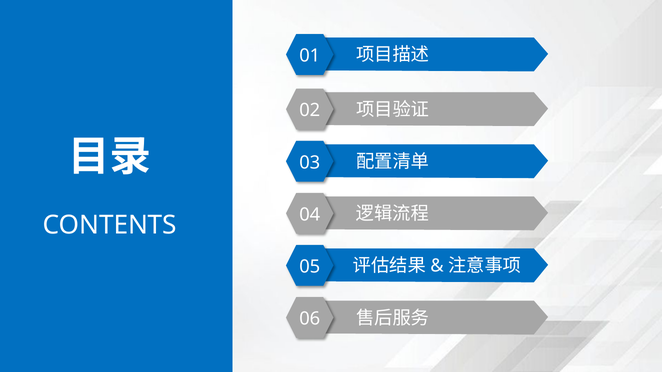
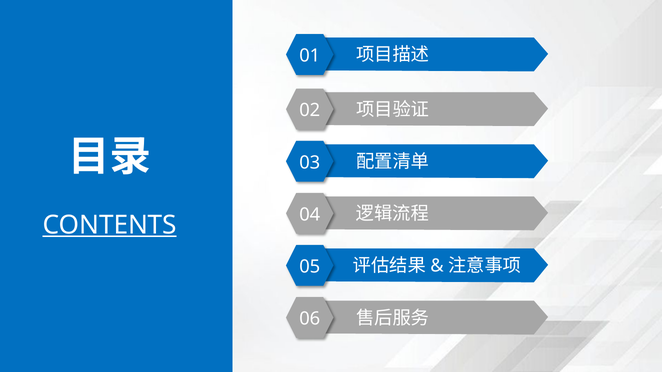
CONTENTS underline: none -> present (110, 225)
